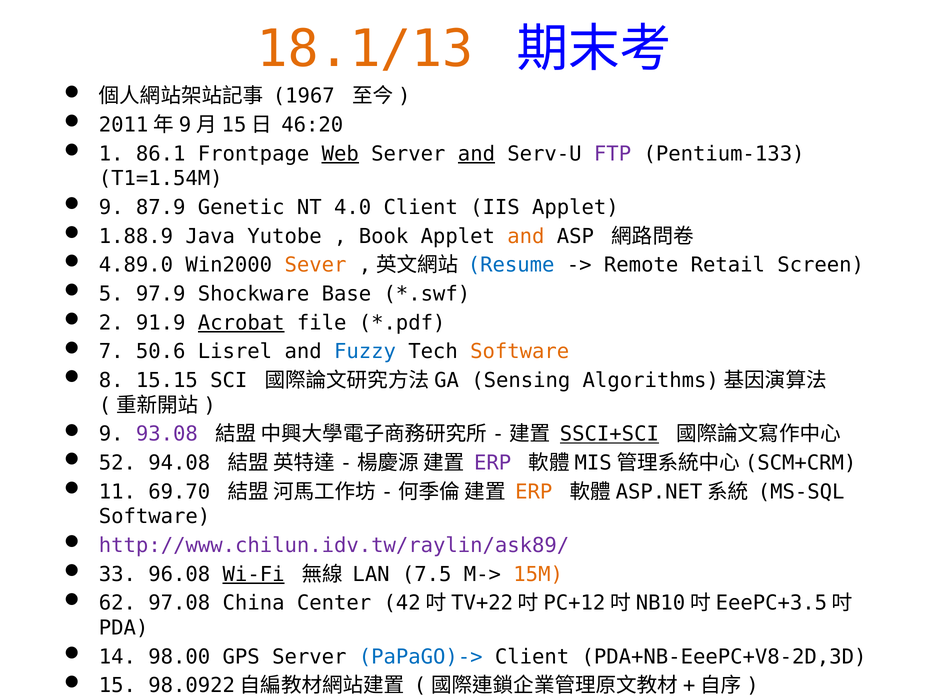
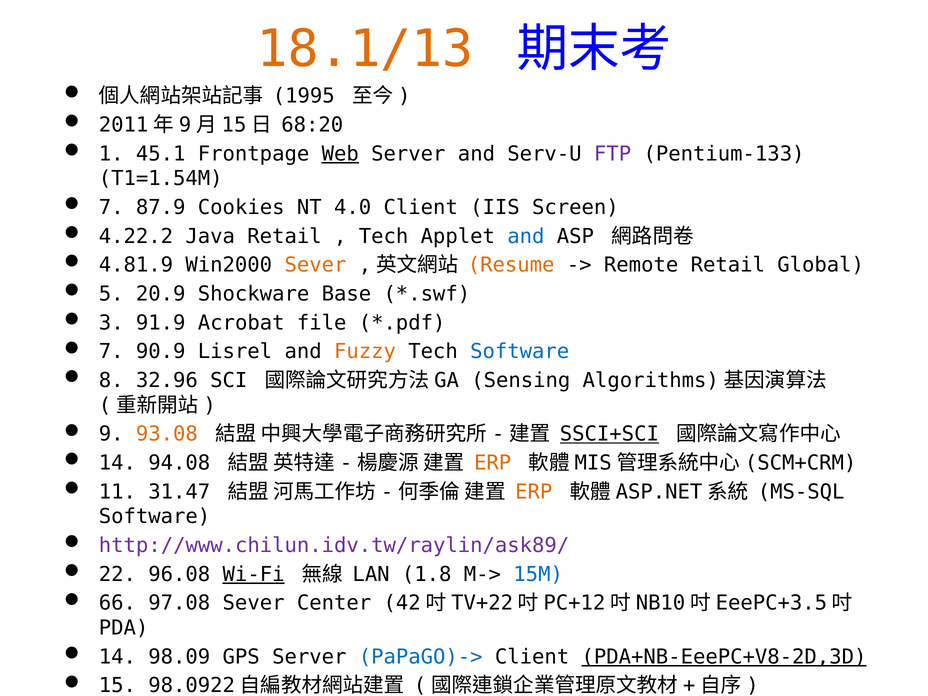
1967: 1967 -> 1995 (304, 96)
46:20: 46:20 -> 68:20 (312, 125)
86.1: 86.1 -> 45.1 (161, 154)
and underline: present -> none (476, 154)
9: 9 -> 7 (111, 207)
Genetic: Genetic -> Cookies (241, 207)
IIS Applet: Applet -> Screen (575, 207)
1.88.9: 1.88.9 -> 4.22.2 (136, 236)
Java Yutobe: Yutobe -> Retail (285, 236)
Book: Book -> Tech (384, 236)
and colour: orange -> blue (526, 236)
4.89.0: 4.89.0 -> 4.81.9 (136, 265)
Resume colour: blue -> orange (511, 265)
Screen: Screen -> Global (821, 265)
97.9: 97.9 -> 20.9 (161, 294)
2: 2 -> 3 (111, 323)
Acrobat underline: present -> none (241, 323)
50.6: 50.6 -> 90.9 (161, 352)
Fuzzy colour: blue -> orange (365, 352)
Software colour: orange -> blue (520, 352)
15.15: 15.15 -> 32.96 (167, 381)
93.08 colour: purple -> orange (167, 434)
52: 52 -> 14 (117, 463)
ERP colour: purple -> orange (493, 463)
69.70: 69.70 -> 31.47 (179, 492)
33: 33 -> 22 (117, 574)
7.5: 7.5 -> 1.8 (427, 574)
15M colour: orange -> blue (538, 574)
62: 62 -> 66 (117, 603)
97.08 China: China -> Sever (254, 603)
98.00: 98.00 -> 98.09 (179, 657)
PDA+NB-EeePC+V8-2D,3D underline: none -> present (724, 657)
